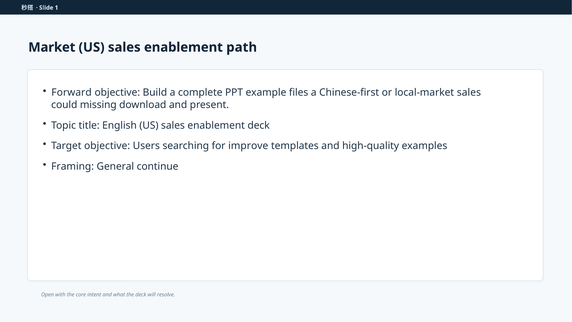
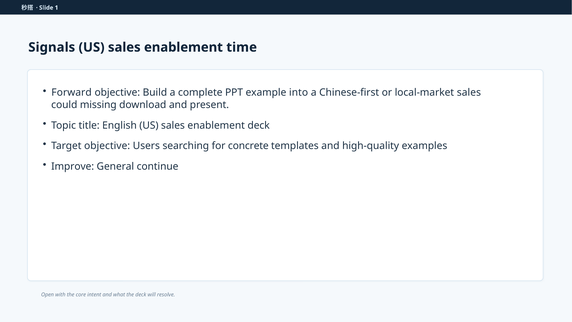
Market: Market -> Signals (52, 47)
path: path -> time (242, 47)
files: files -> into (299, 93)
improve: improve -> concrete (248, 146)
Framing: Framing -> Improve (73, 166)
